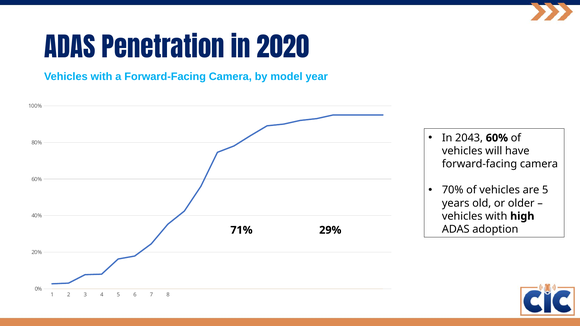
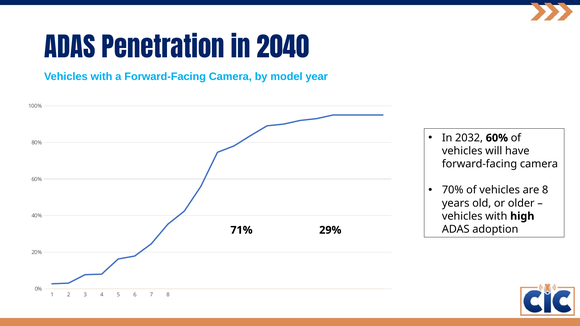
2020: 2020 -> 2040 (283, 49)
2043: 2043 -> 2032 (469, 138)
are 5: 5 -> 8 (545, 190)
